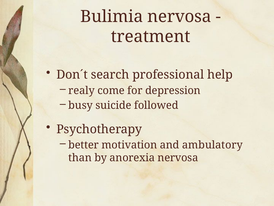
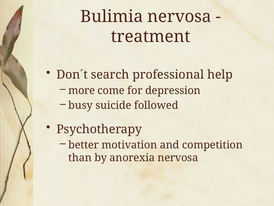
realy: realy -> more (82, 90)
ambulatory: ambulatory -> competition (212, 145)
